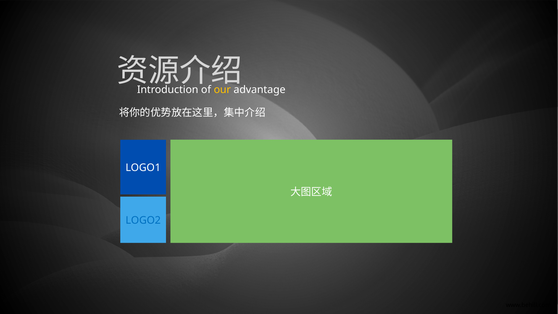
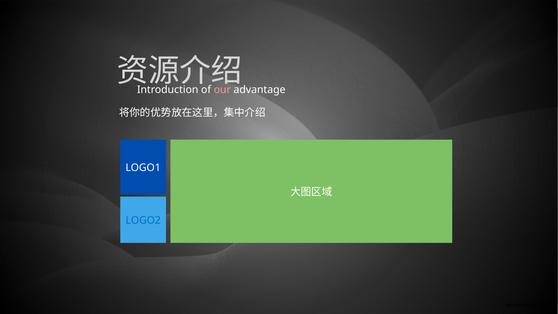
our colour: yellow -> pink (222, 90)
